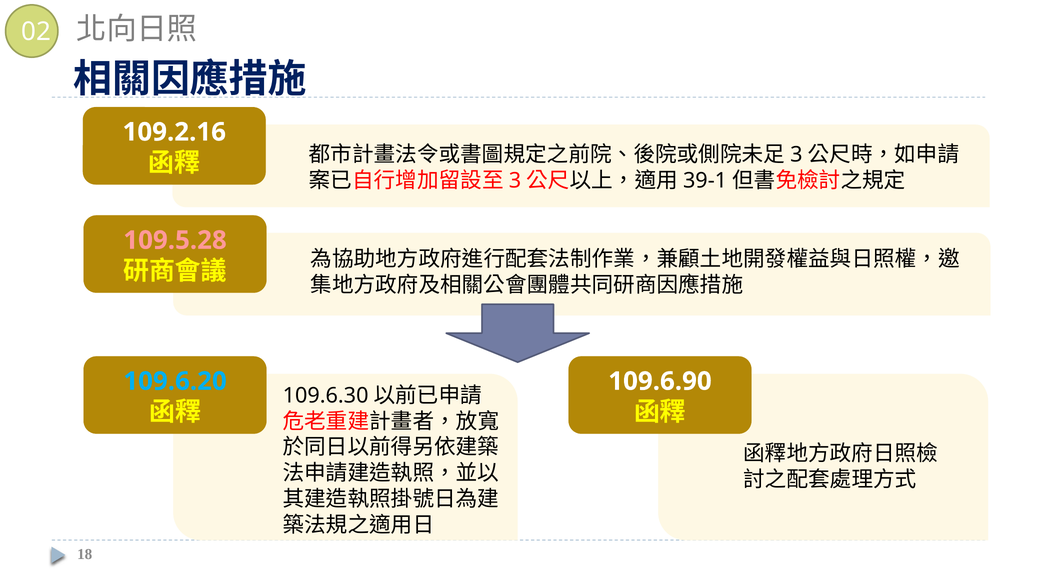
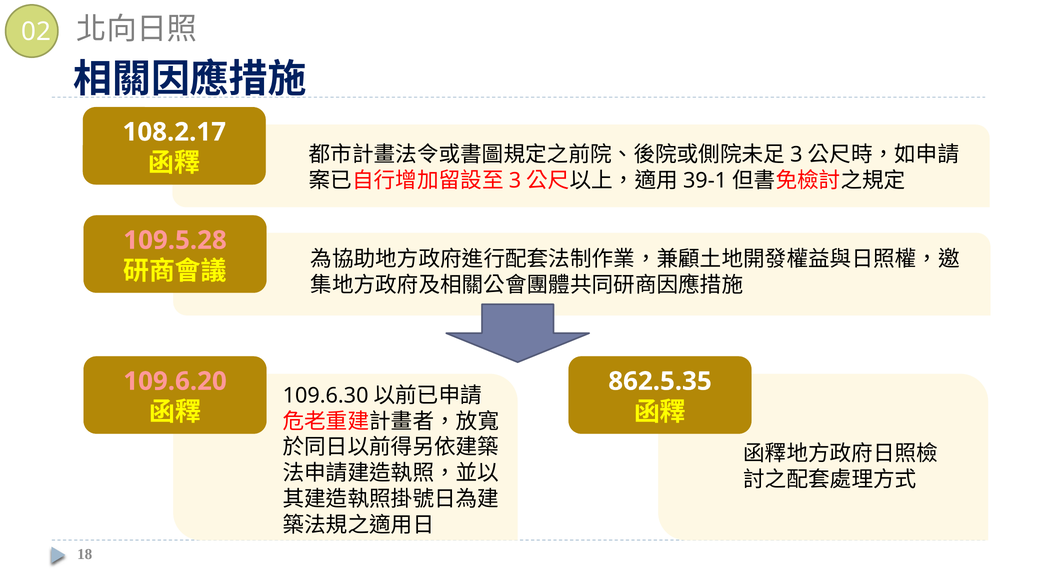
109.2.16: 109.2.16 -> 108.2.17 (174, 132)
109.6.20 colour: light blue -> pink (175, 381)
109.6.90: 109.6.90 -> 862.5.35 (660, 381)
